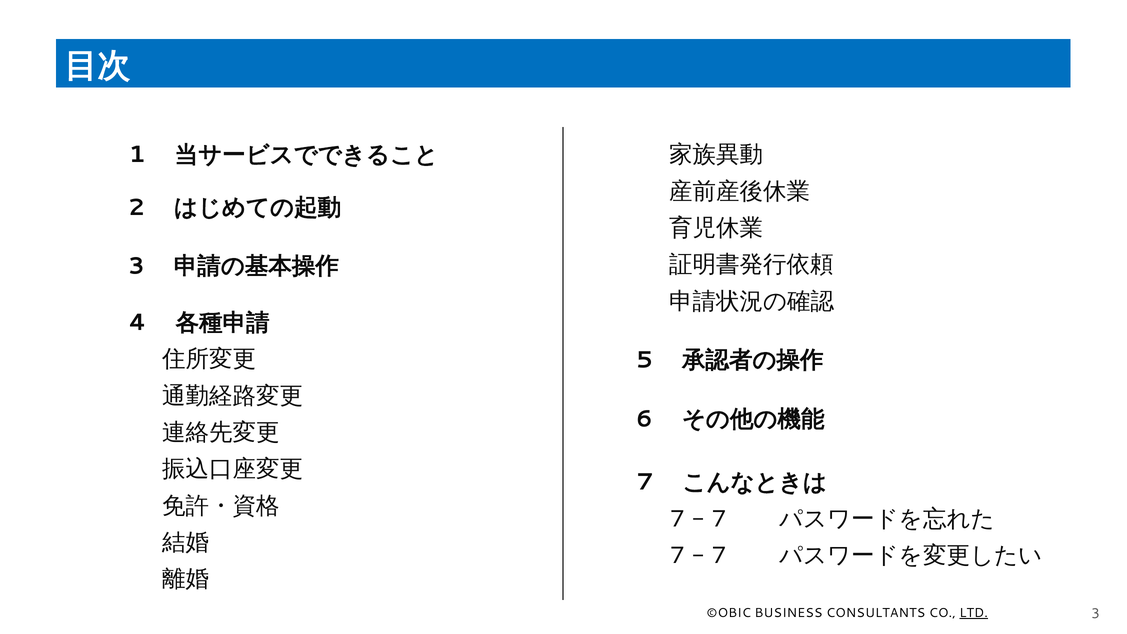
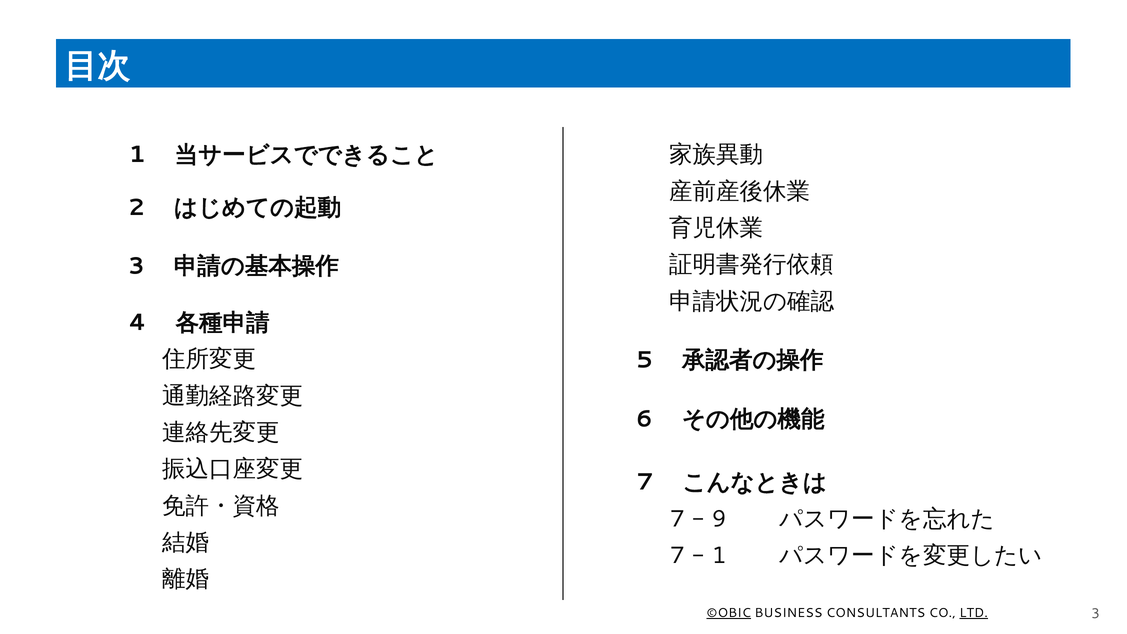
7: 7 -> 9 (719, 519)
7: 7 -> 1 (719, 555)
©OBIC underline: none -> present (729, 613)
